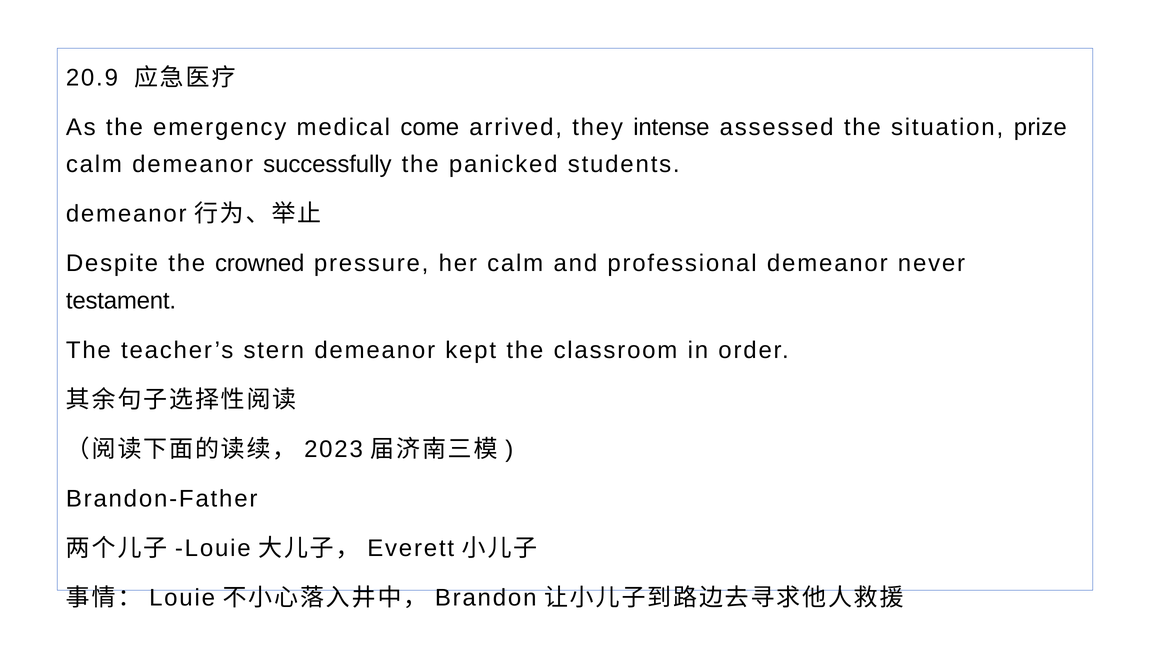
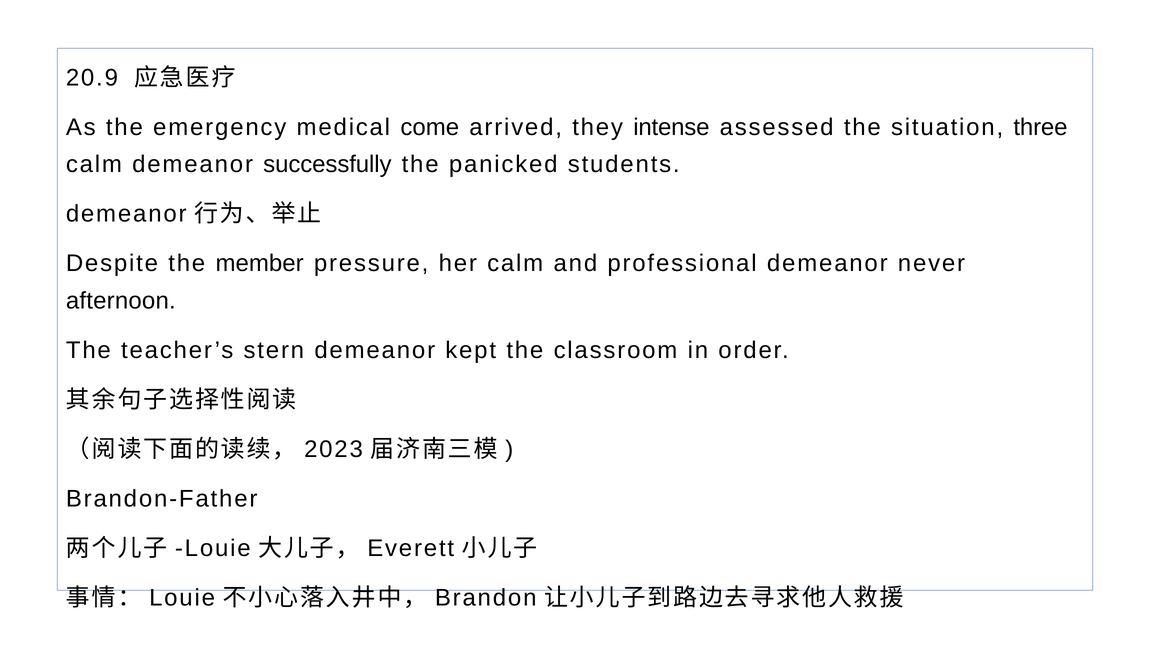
prize: prize -> three (1040, 127)
crowned: crowned -> member (260, 263)
testament: testament -> afternoon (121, 301)
